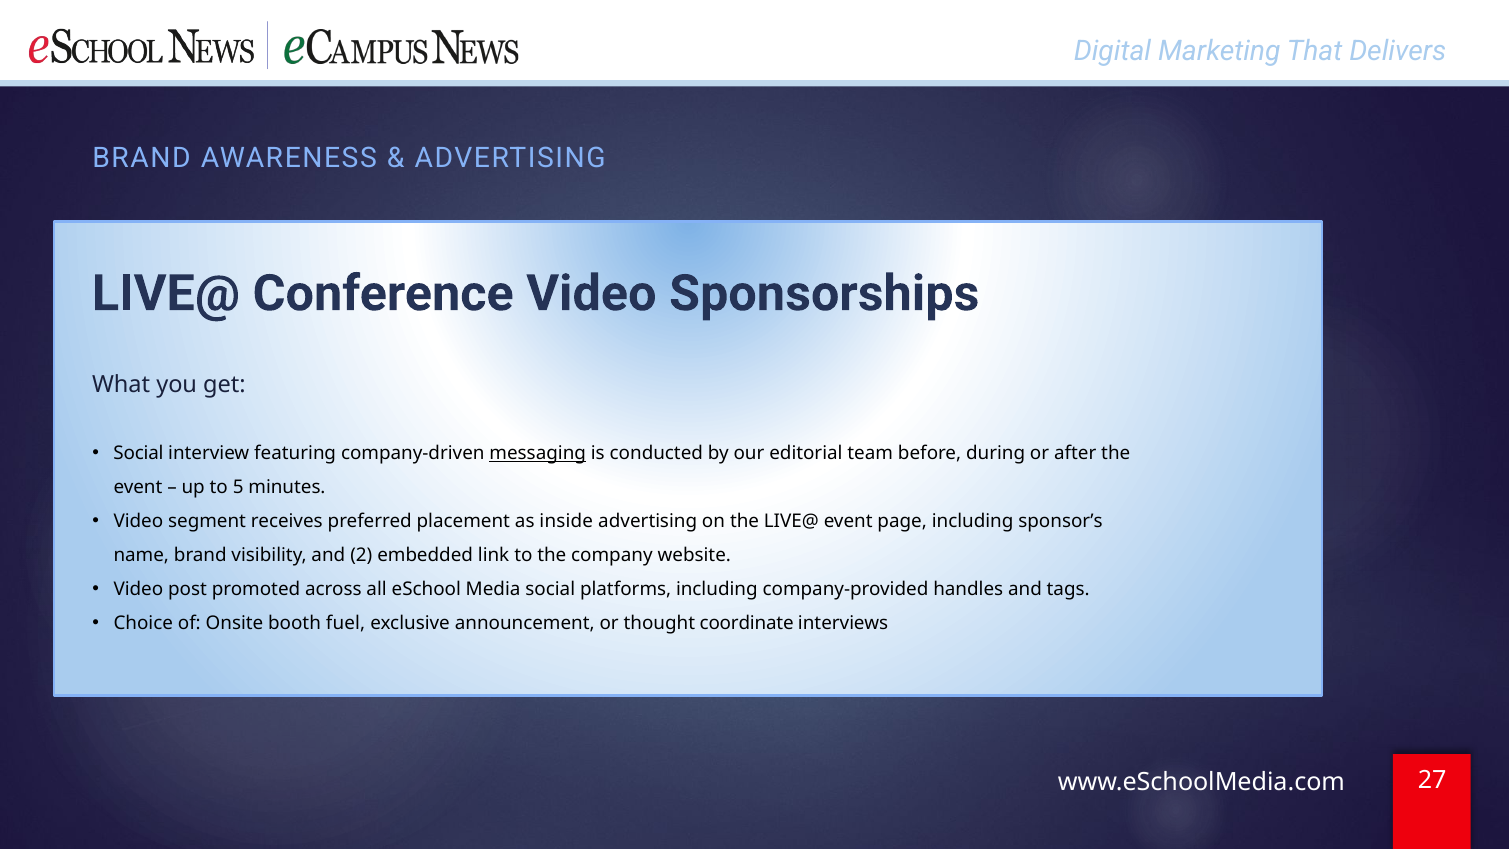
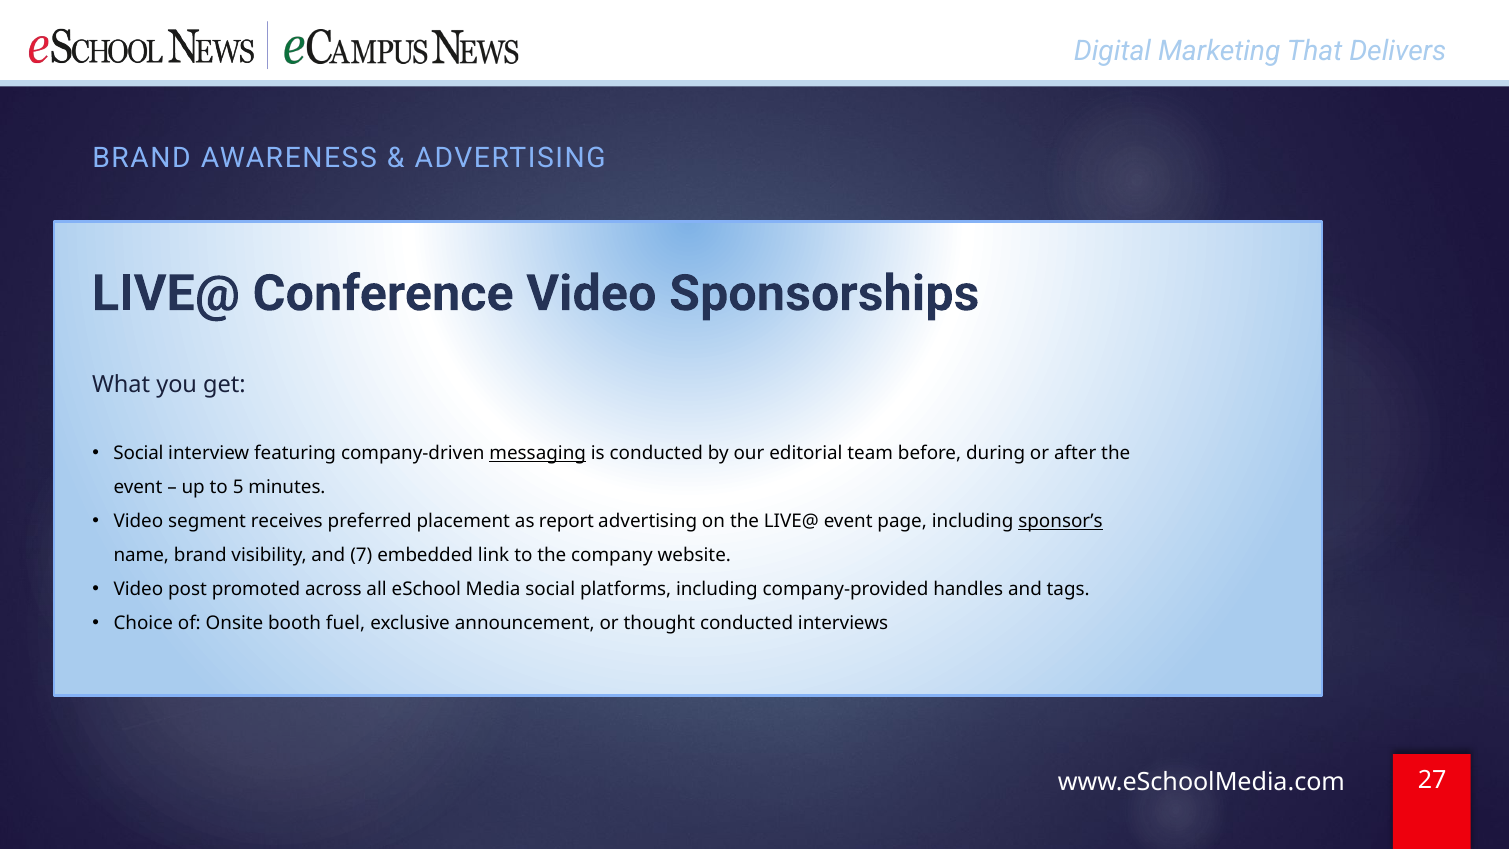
inside: inside -> report (566, 522)
sponsor’s underline: none -> present (1060, 522)
2: 2 -> 7 (361, 555)
thought coordinate: coordinate -> conducted (747, 623)
